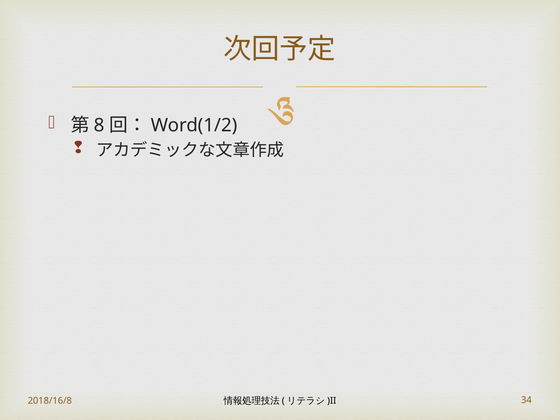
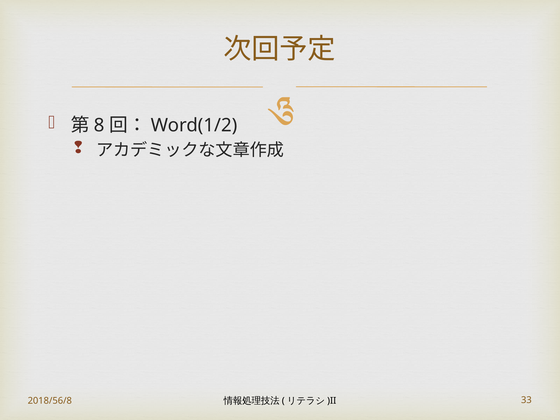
2018/16/8: 2018/16/8 -> 2018/56/8 (50, 401)
34: 34 -> 33 (526, 400)
